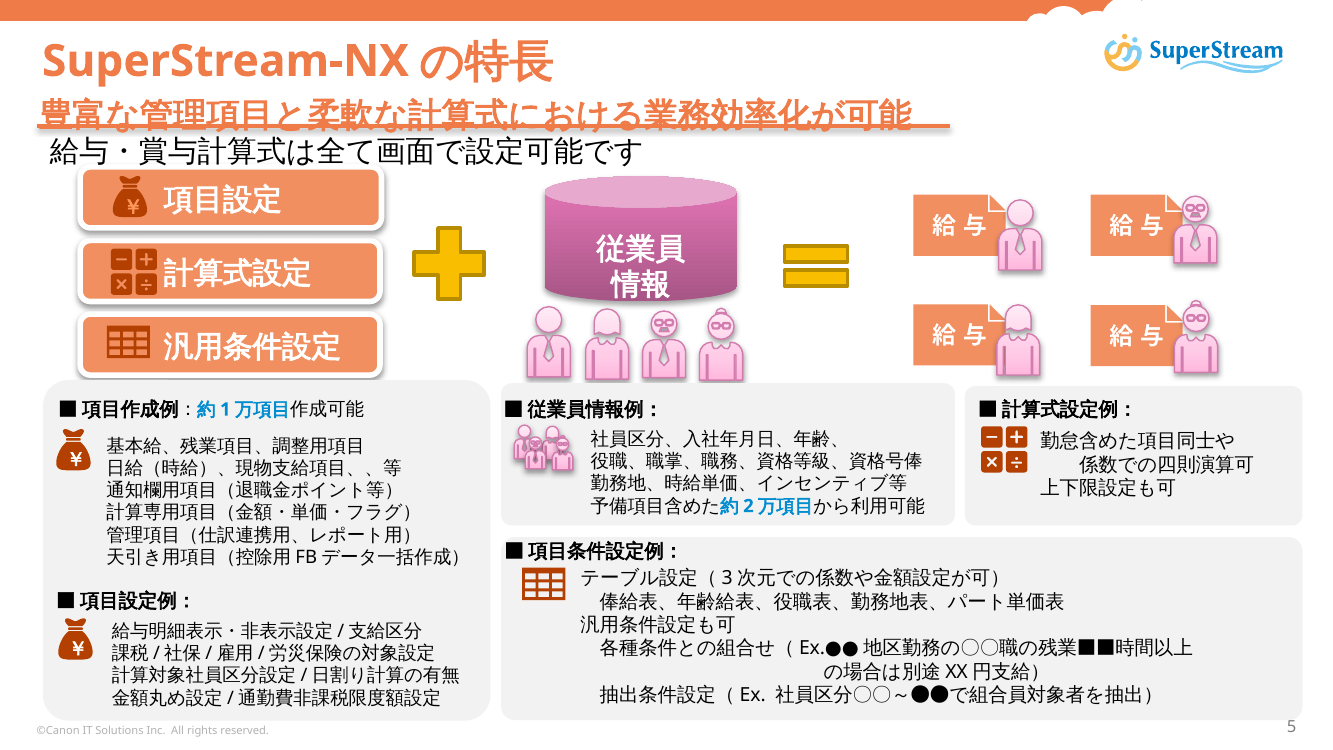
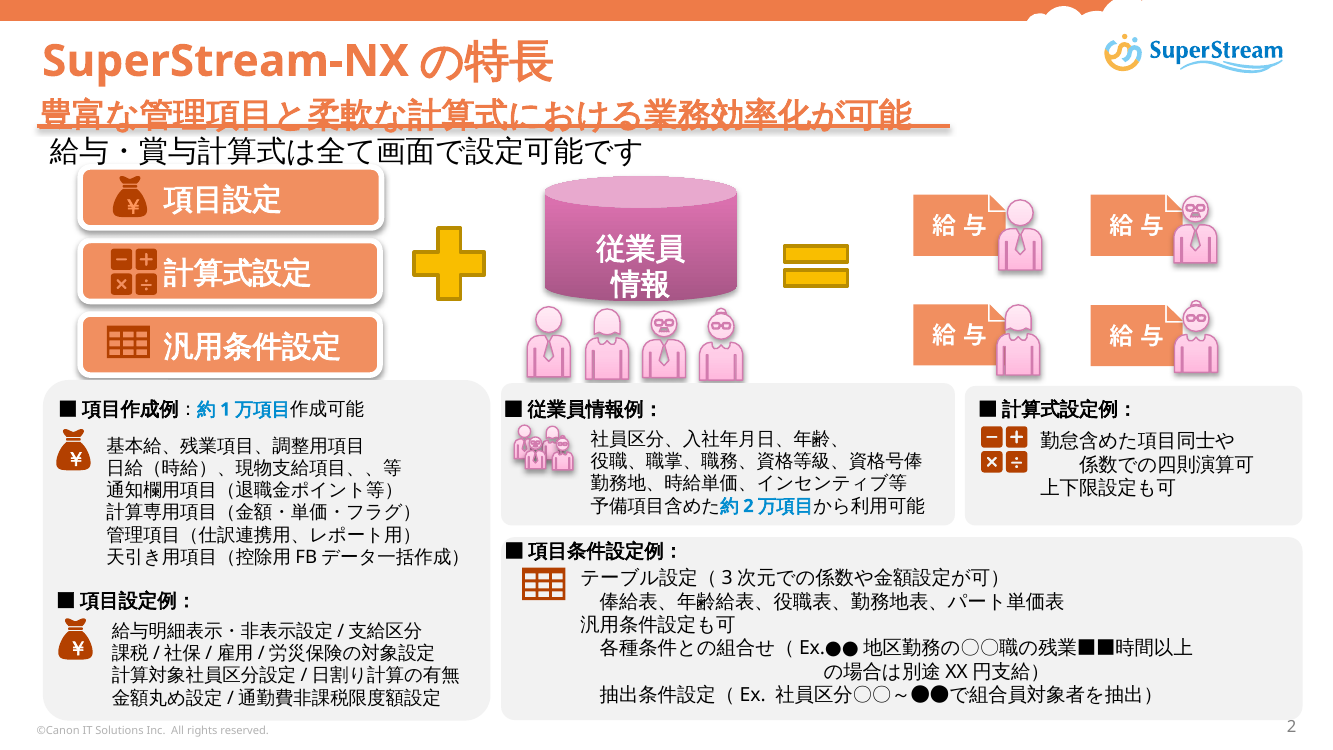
reserved 5: 5 -> 2 (1292, 727)
